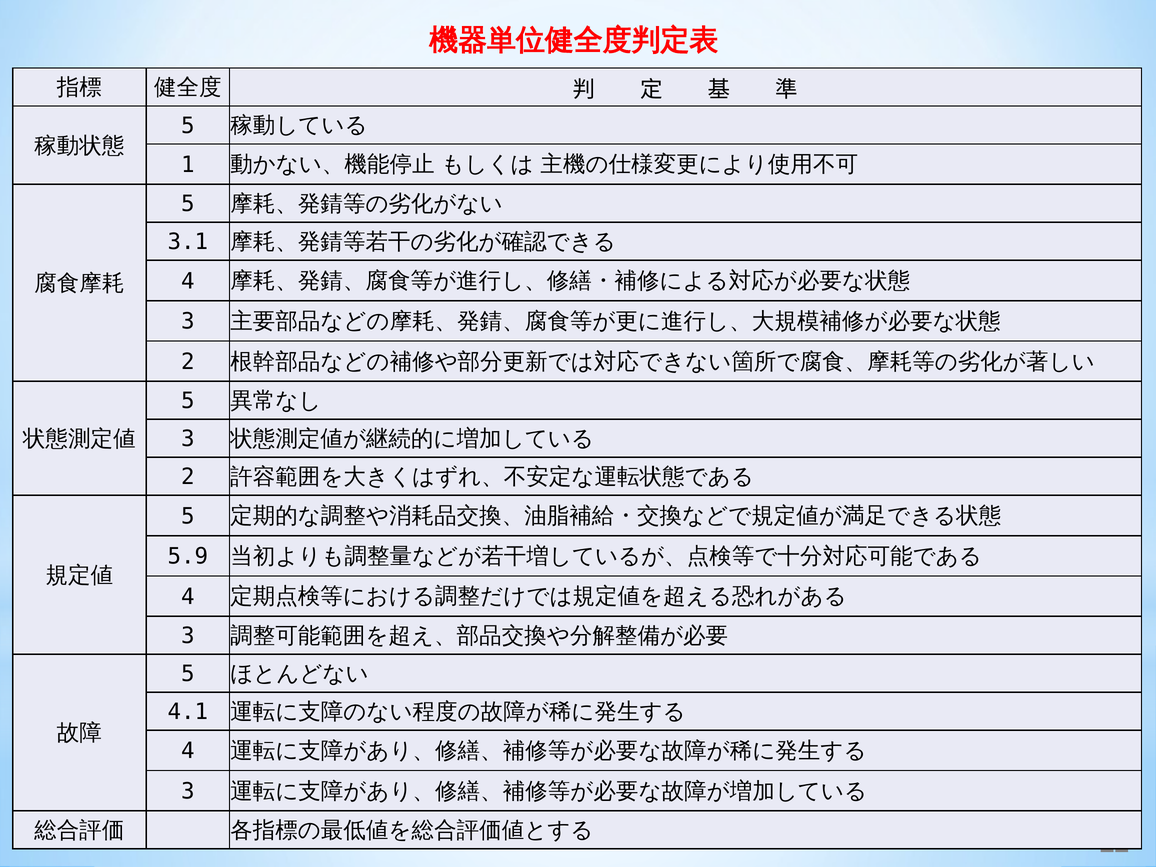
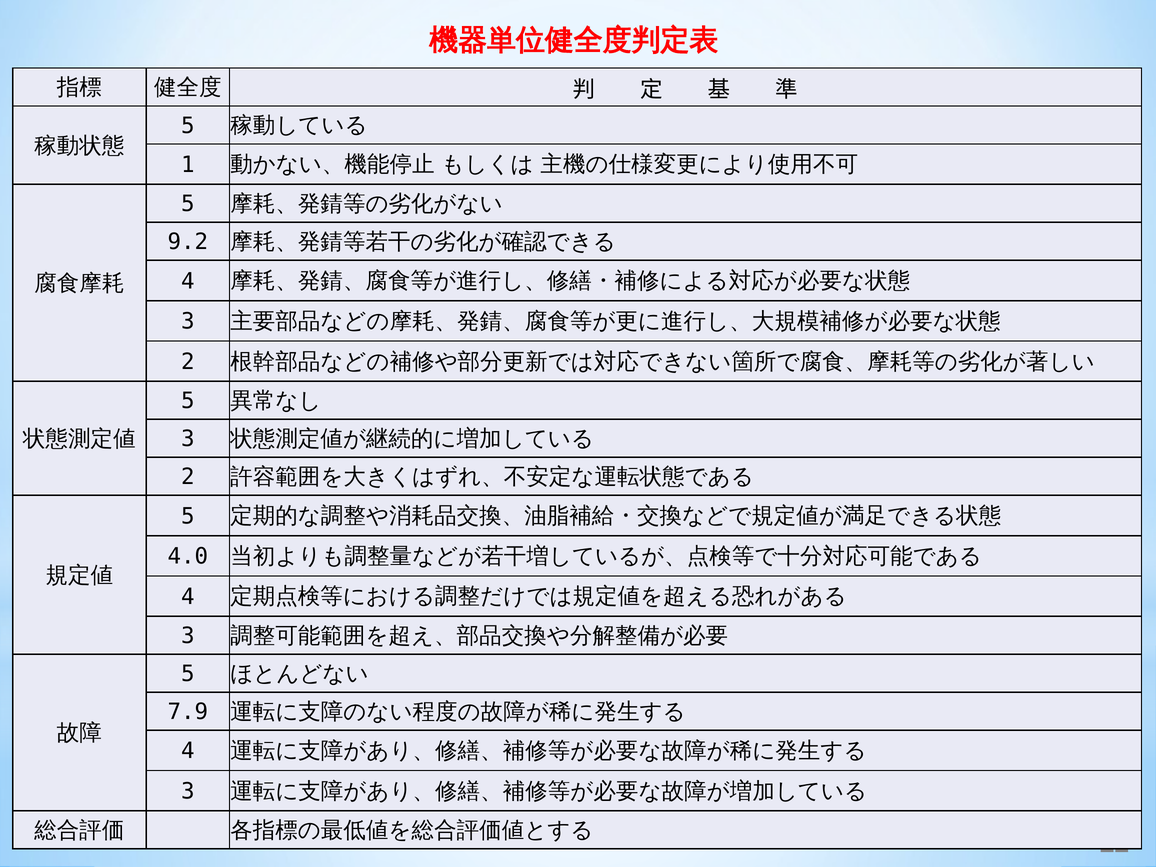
3.1: 3.1 -> 9.2 (188, 242)
5.9: 5.9 -> 4.0 (188, 556)
4.1: 4.1 -> 7.9 (188, 712)
